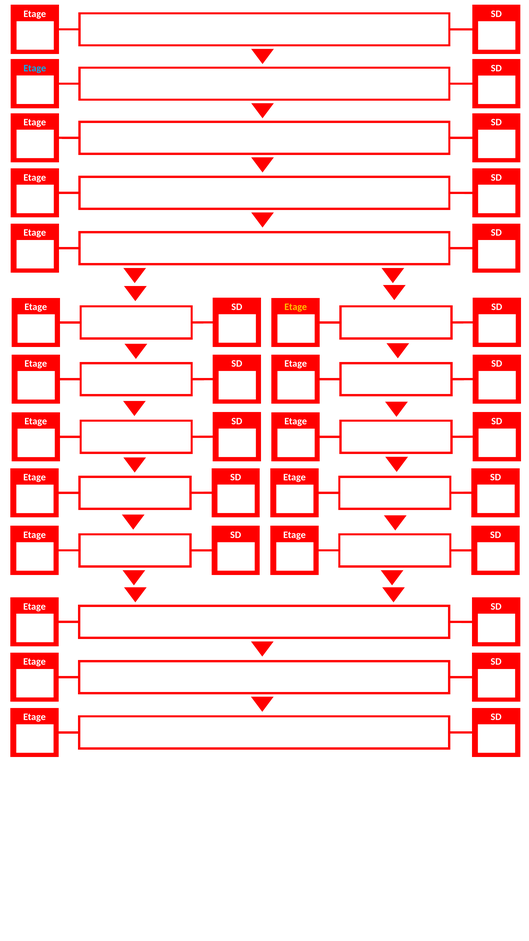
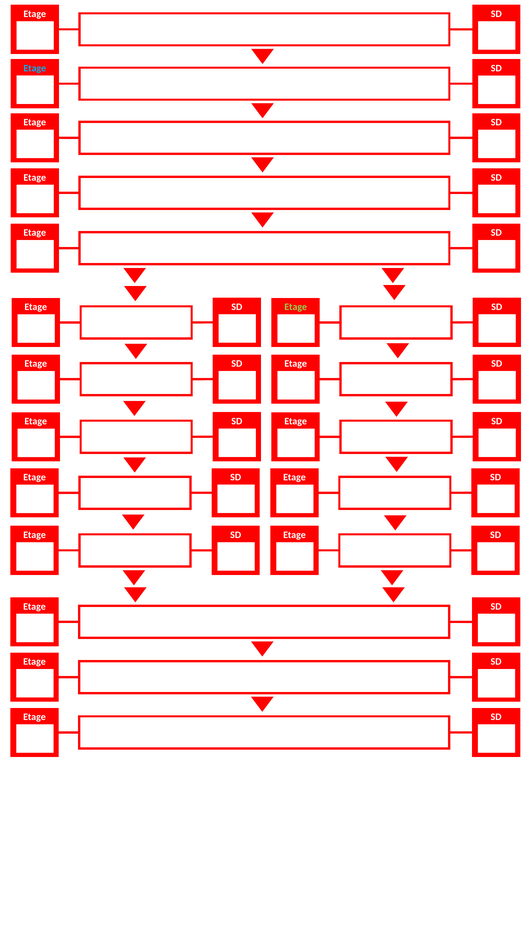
Etage colour: yellow -> light green (296, 307)
